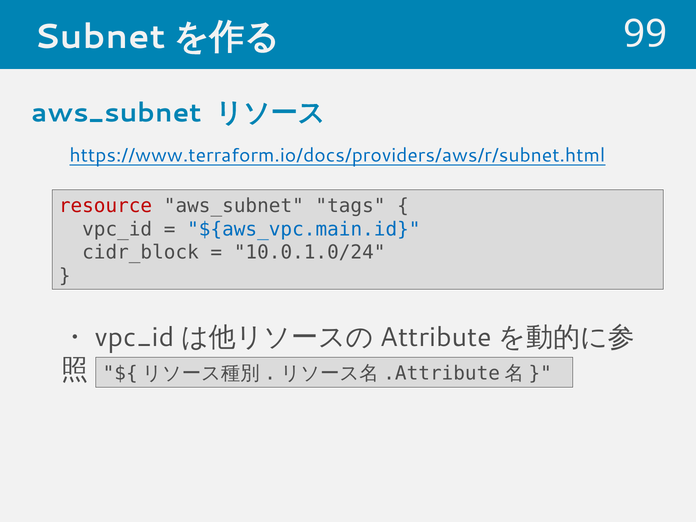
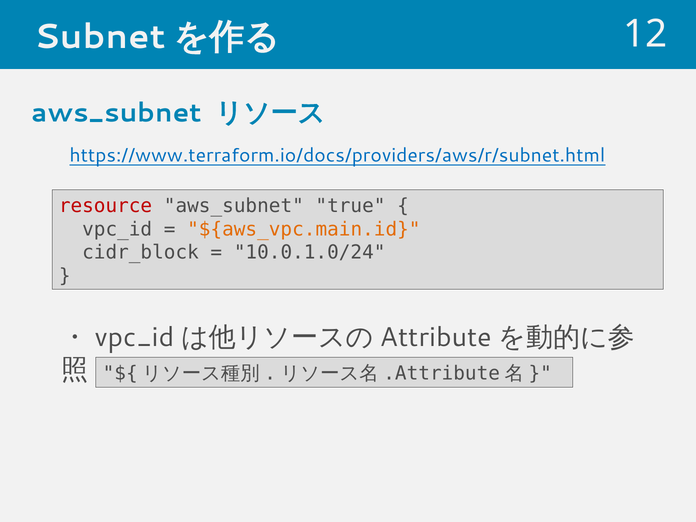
99: 99 -> 12 (645, 34)
tags: tags -> true (350, 206)
${aws_vpc.main.id colour: blue -> orange (304, 229)
